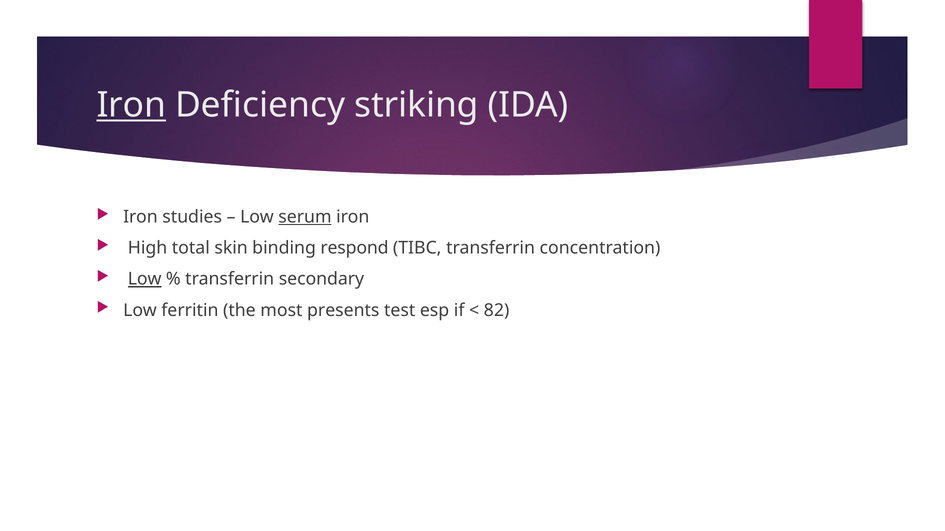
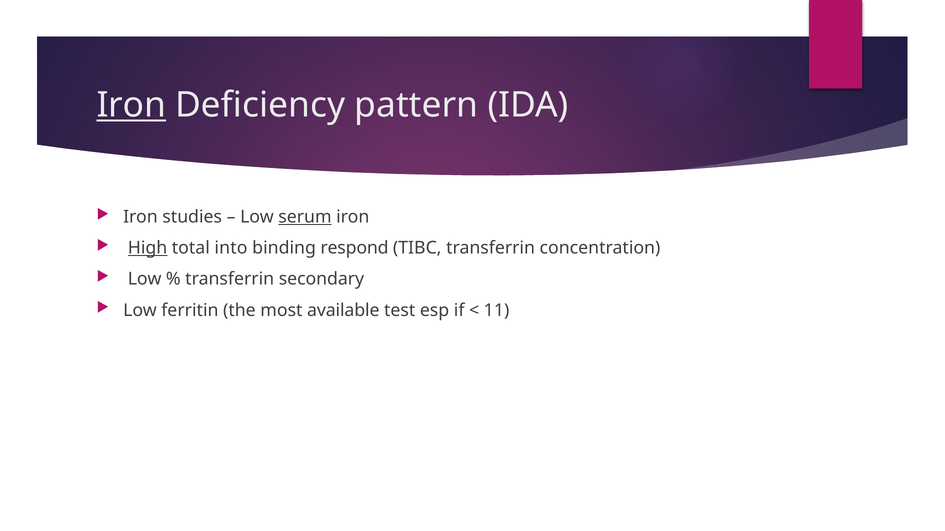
striking: striking -> pattern (416, 105)
High underline: none -> present (148, 248)
skin: skin -> into (231, 248)
Low underline: present -> none (145, 279)
presents: presents -> available (343, 311)
82: 82 -> 11 (497, 311)
